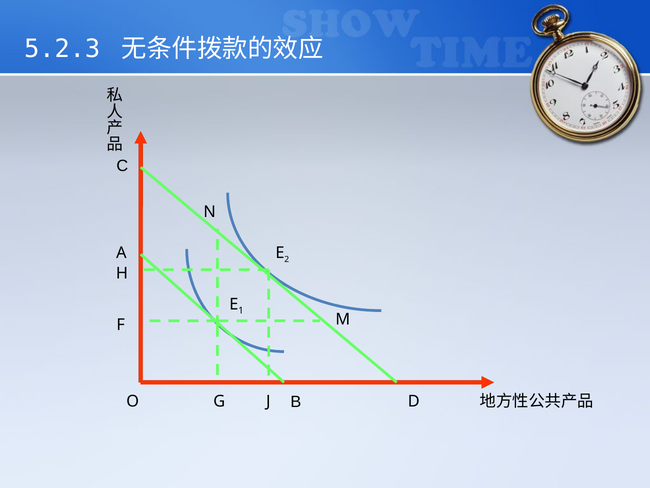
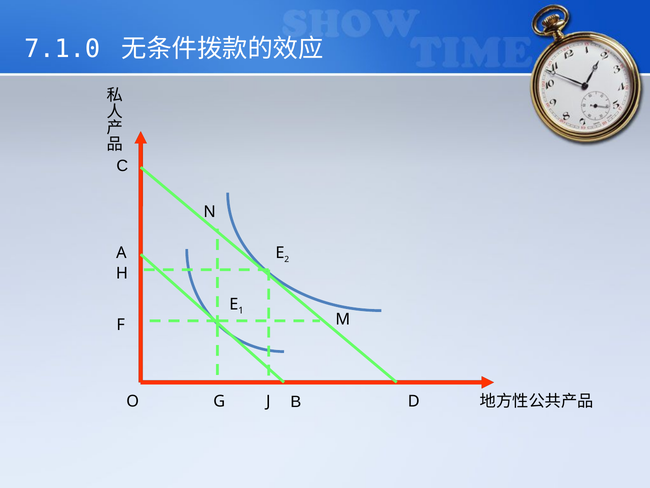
5.2.3: 5.2.3 -> 7.1.0 (62, 49)
